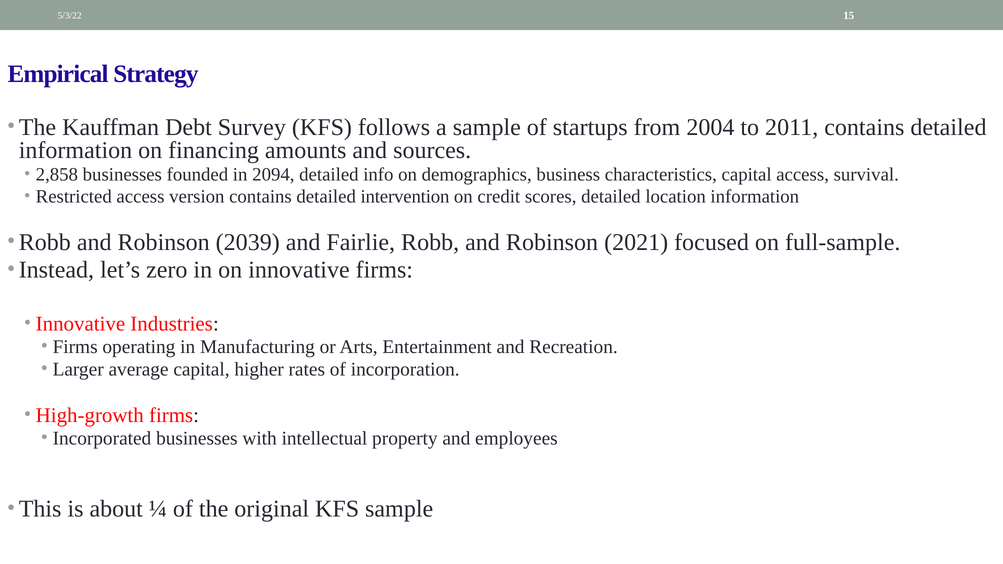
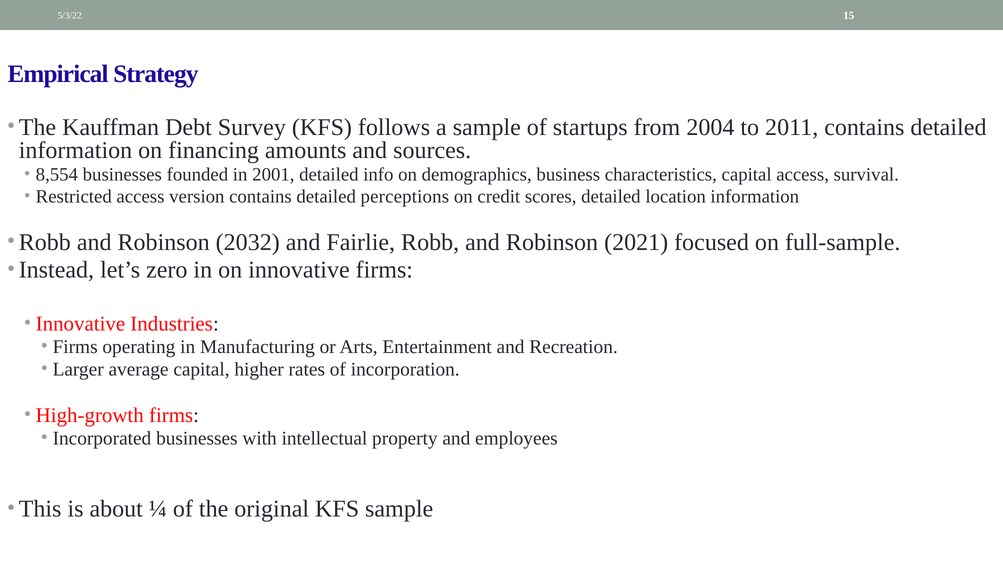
2,858: 2,858 -> 8,554 (57, 175)
2094: 2094 -> 2001 (273, 175)
intervention: intervention -> perceptions (405, 197)
2039: 2039 -> 2032 (248, 242)
